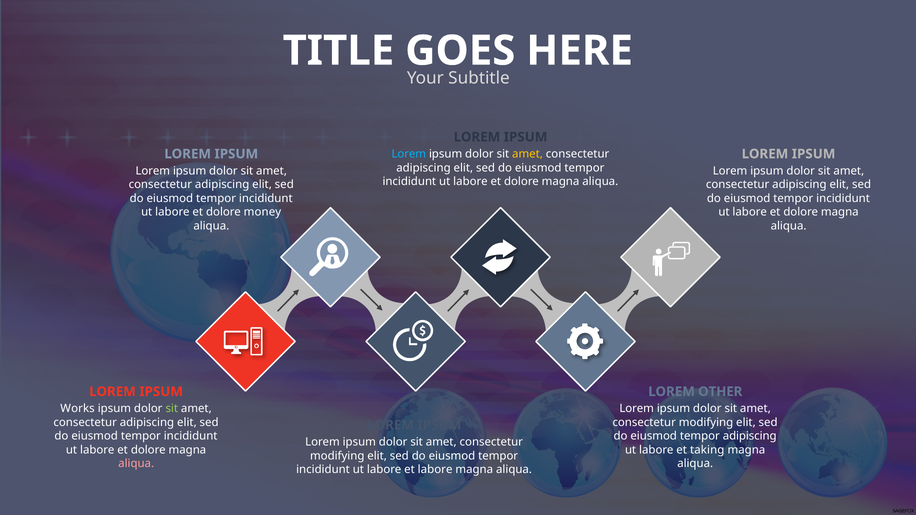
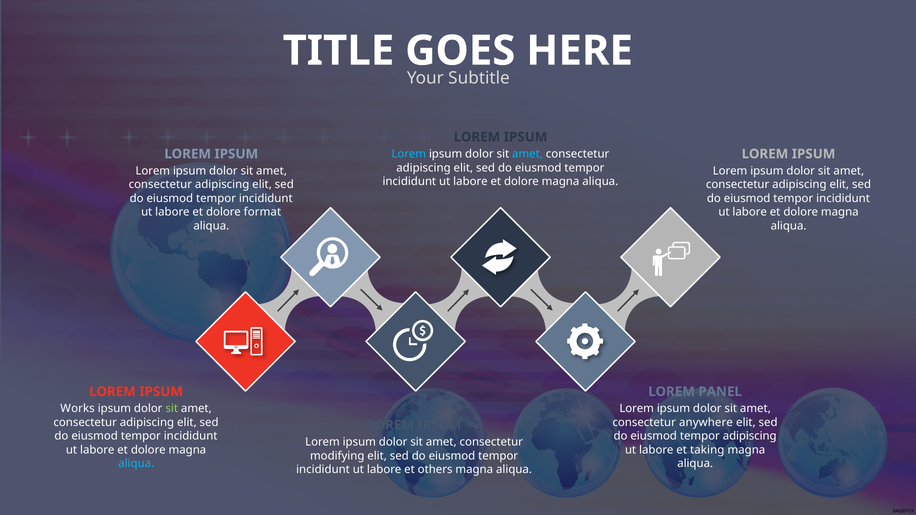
amet colour: yellow -> light blue (528, 154)
money: money -> format (262, 212)
OTHER: OTHER -> PANEL (720, 392)
modifying: modifying -> anywhere (706, 423)
aliqua colour: pink -> light blue (136, 464)
et labore: labore -> others (435, 470)
